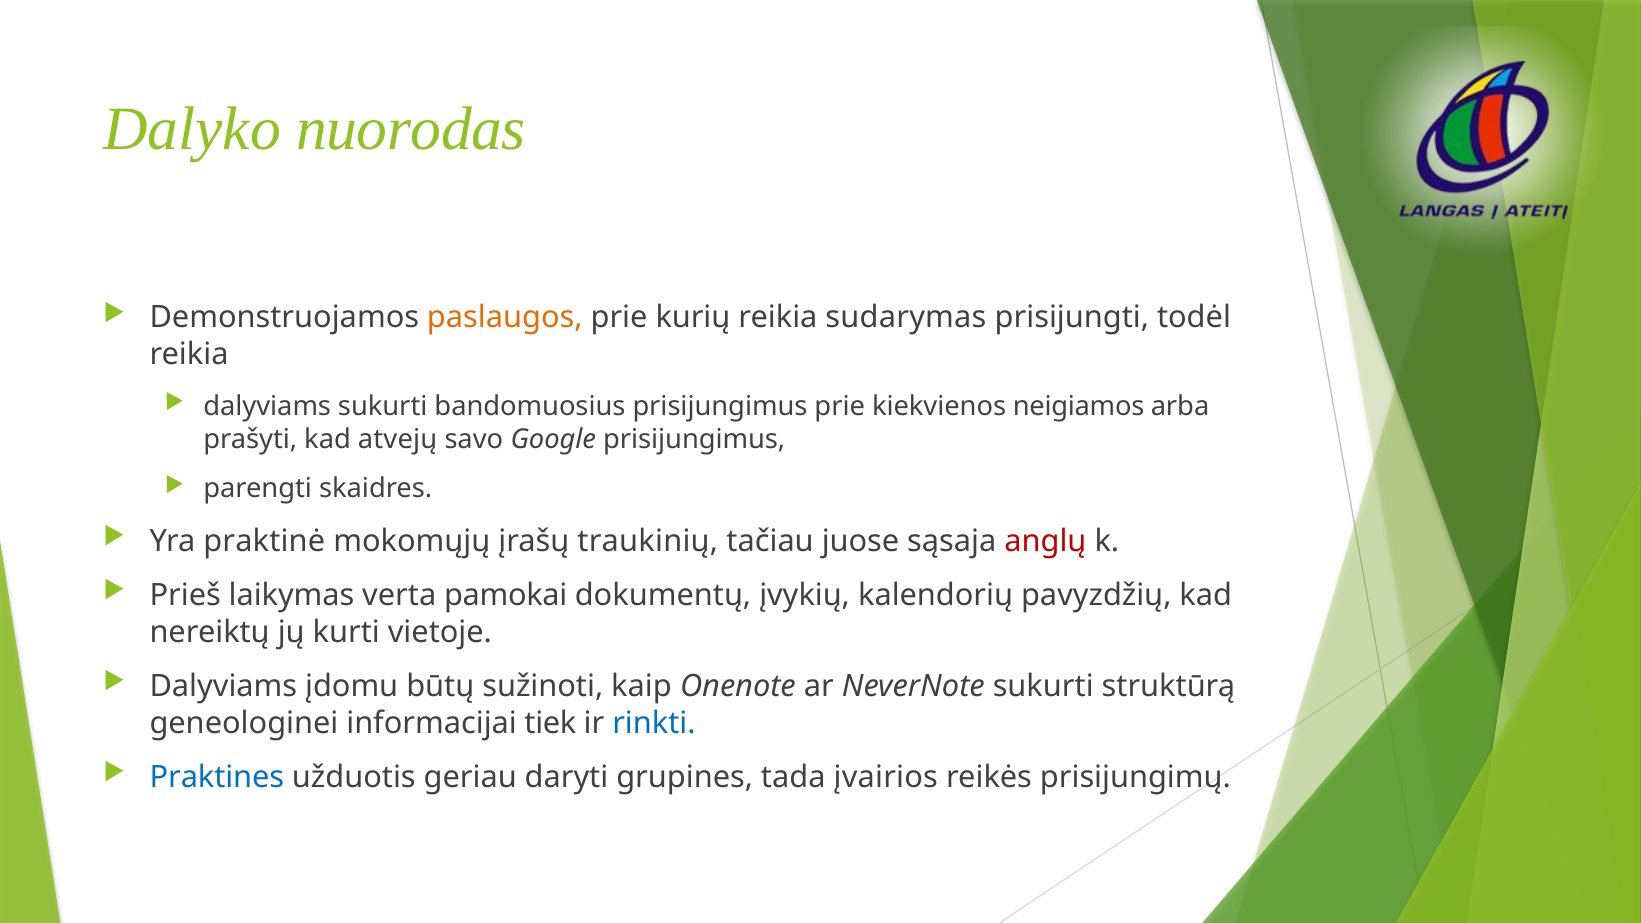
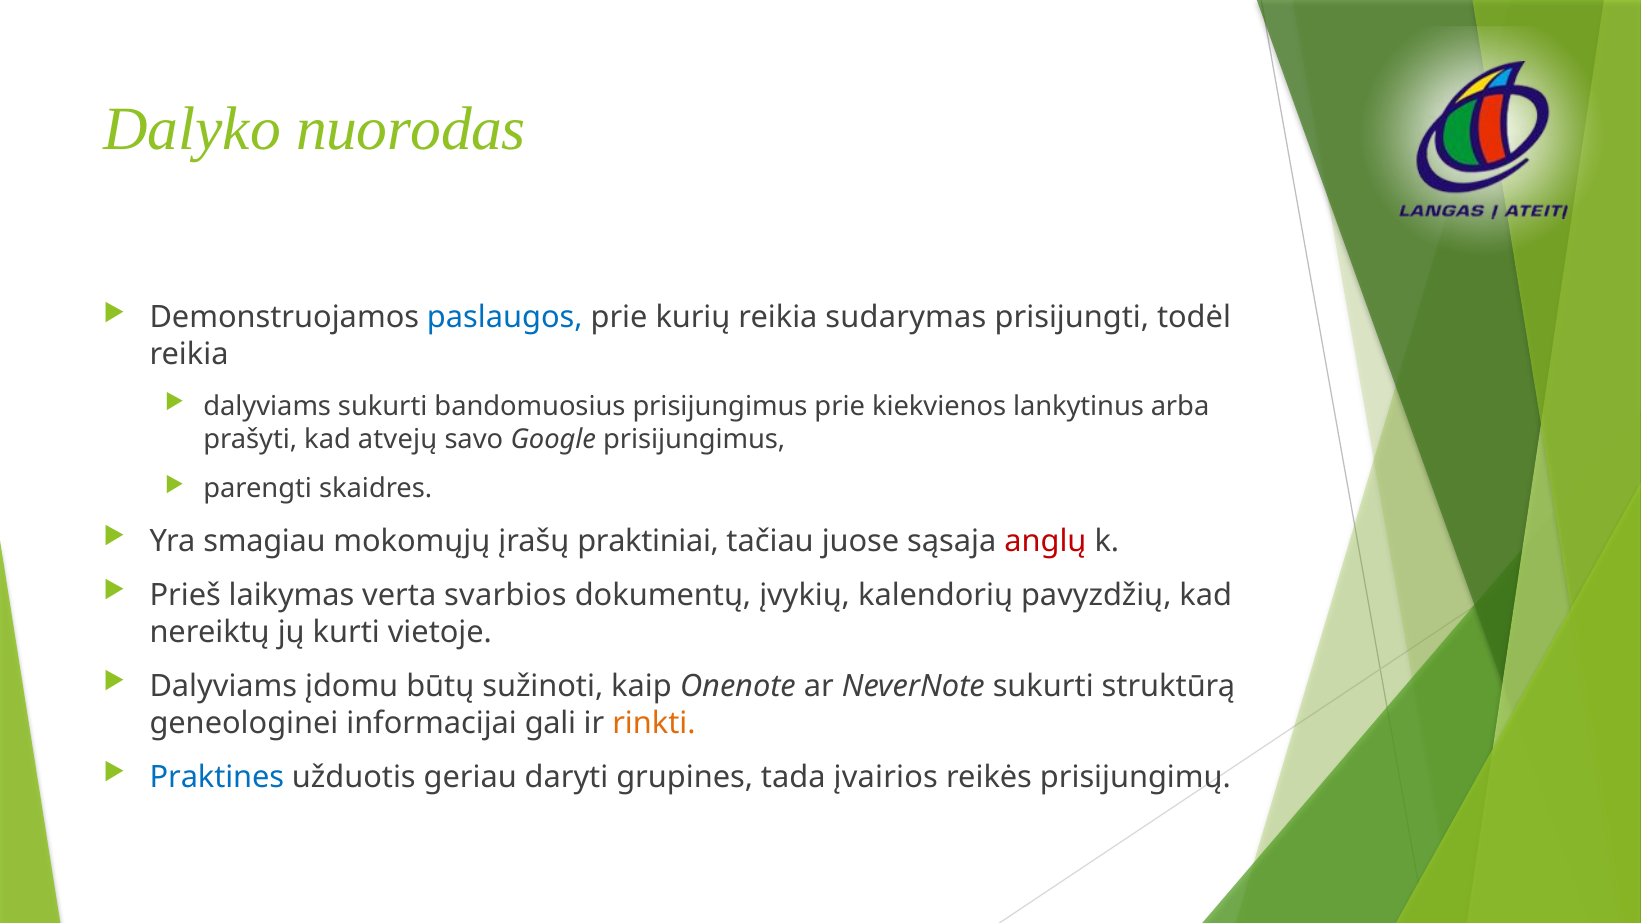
paslaugos colour: orange -> blue (505, 318)
neigiamos: neigiamos -> lankytinus (1079, 406)
praktinė: praktinė -> smagiau (264, 541)
traukinių: traukinių -> praktiniai (648, 541)
pamokai: pamokai -> svarbios (505, 595)
tiek: tiek -> gali (550, 723)
rinkti colour: blue -> orange (654, 723)
